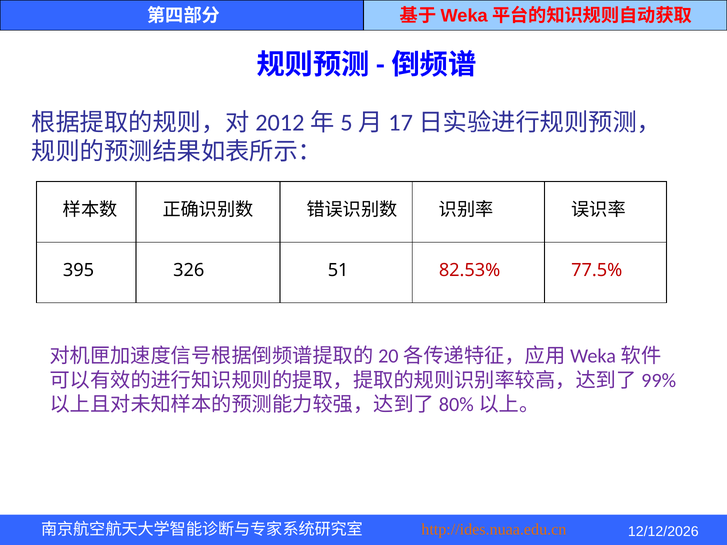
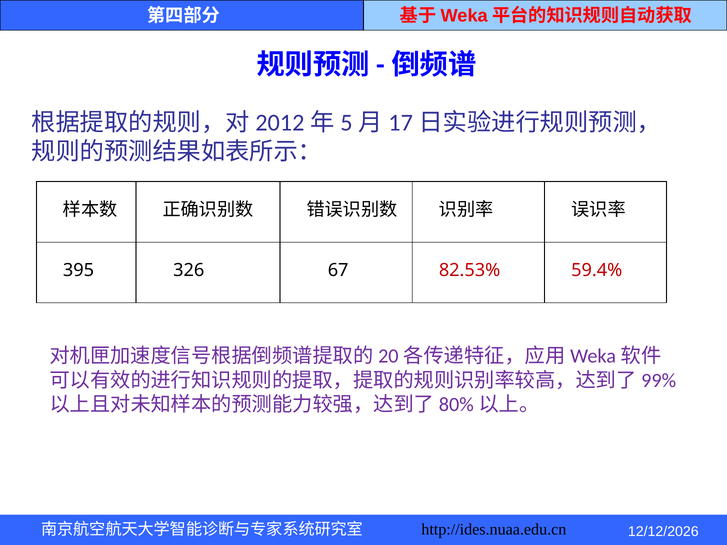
51: 51 -> 67 (338, 270)
77.5%: 77.5% -> 59.4% (597, 270)
http://ides.nuaa.edu.cn colour: orange -> black (494, 530)
